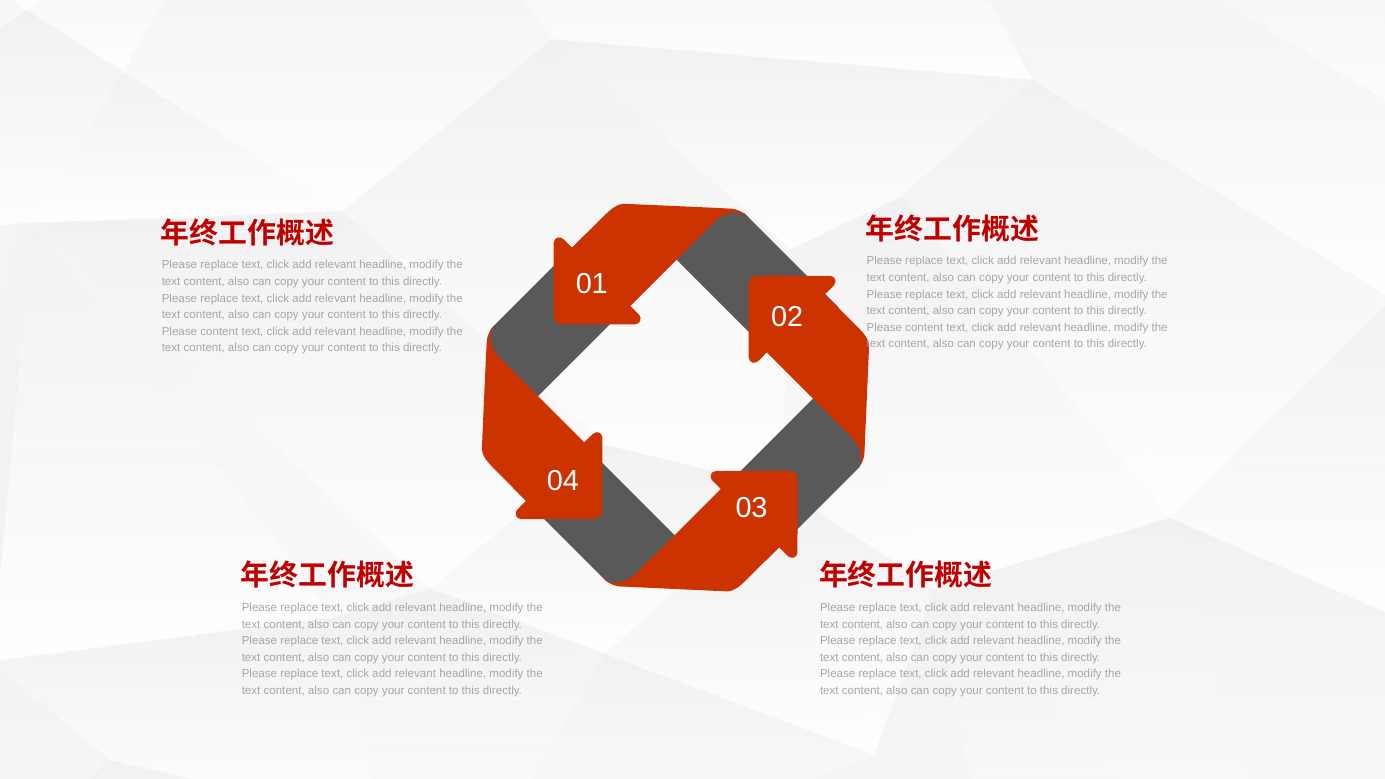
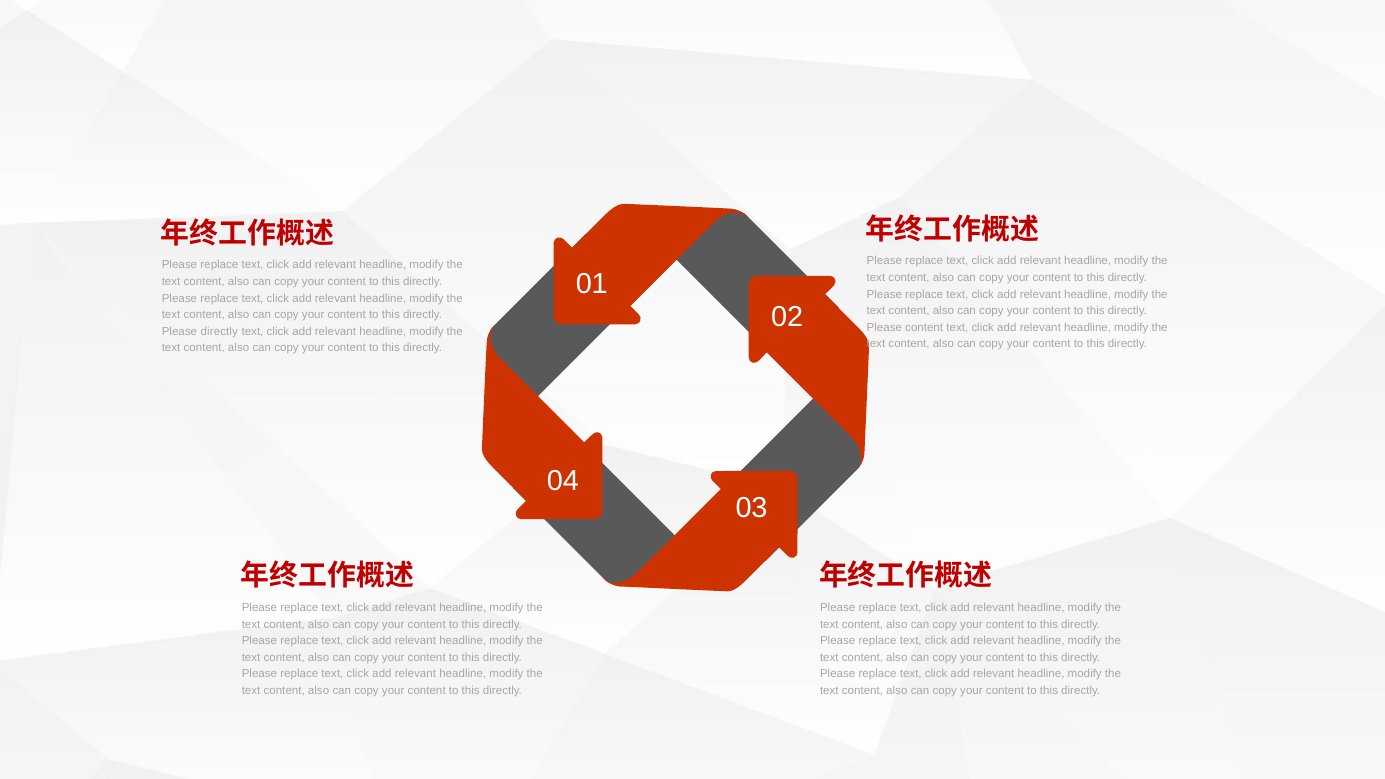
content: content -> directly (219, 331)
